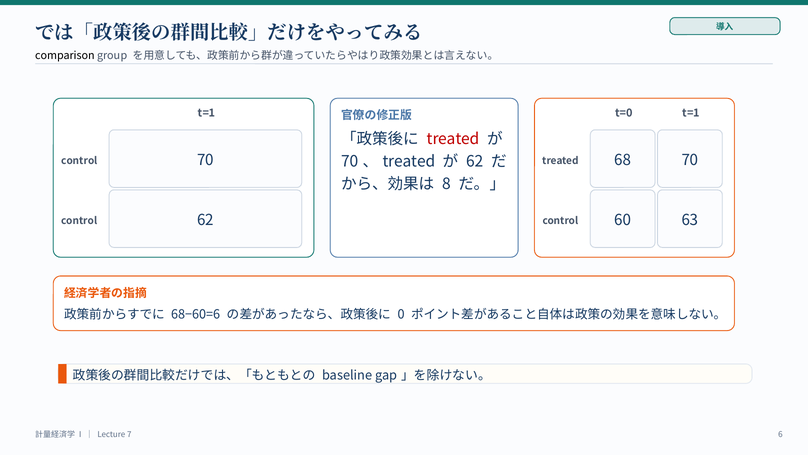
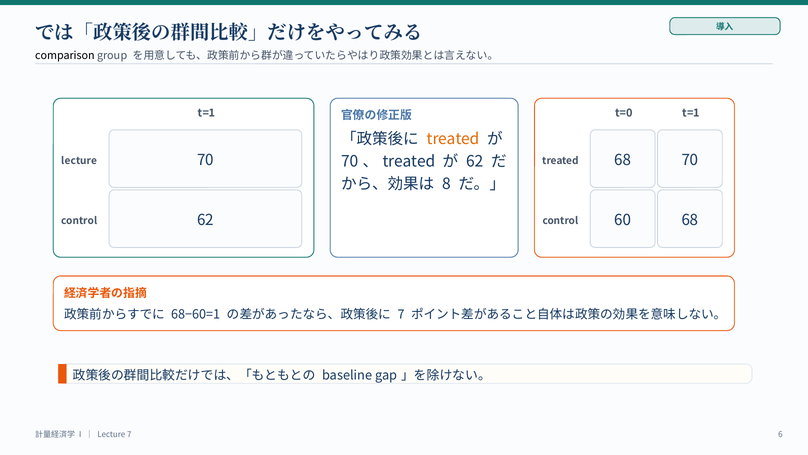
treated colour: red -> orange (453, 139)
control: control -> lecture (79, 161)
60 63: 63 -> 68 (690, 220)
68−60=6: 68−60=6 -> 68−60=1 (196, 314)
0: 0 -> 7 (401, 314)
